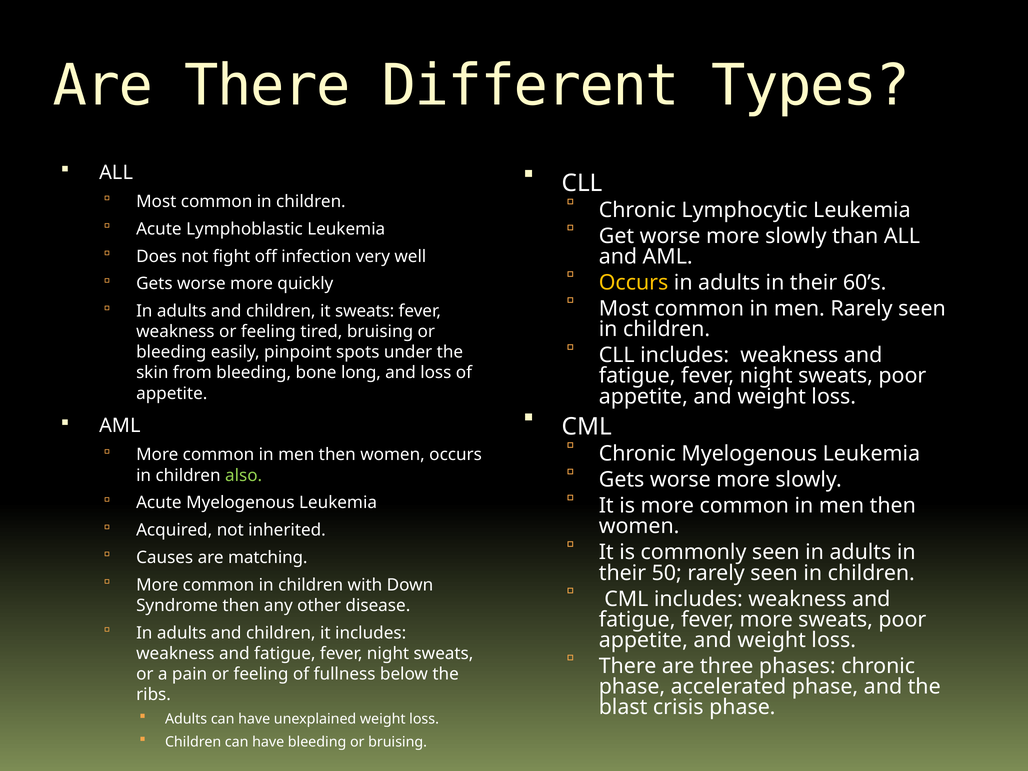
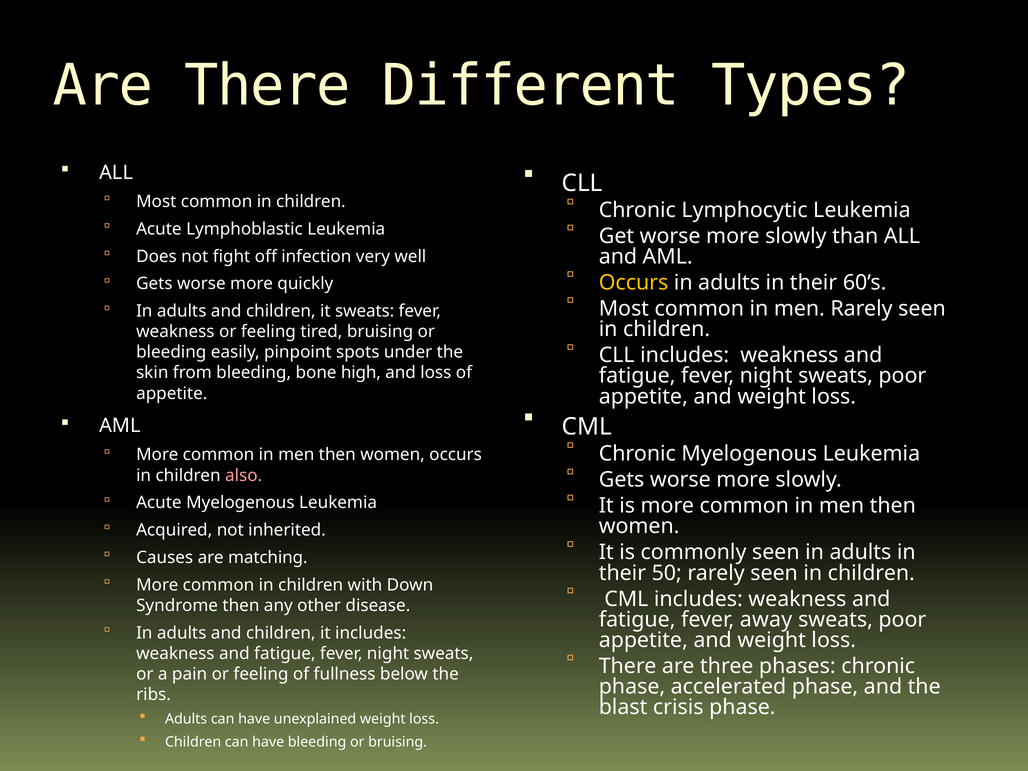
long: long -> high (361, 373)
also colour: light green -> pink (244, 475)
fever more: more -> away (766, 620)
